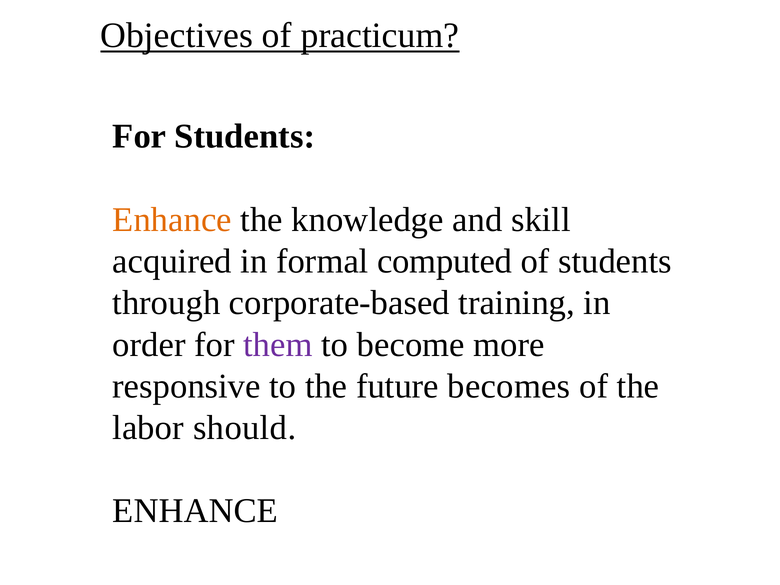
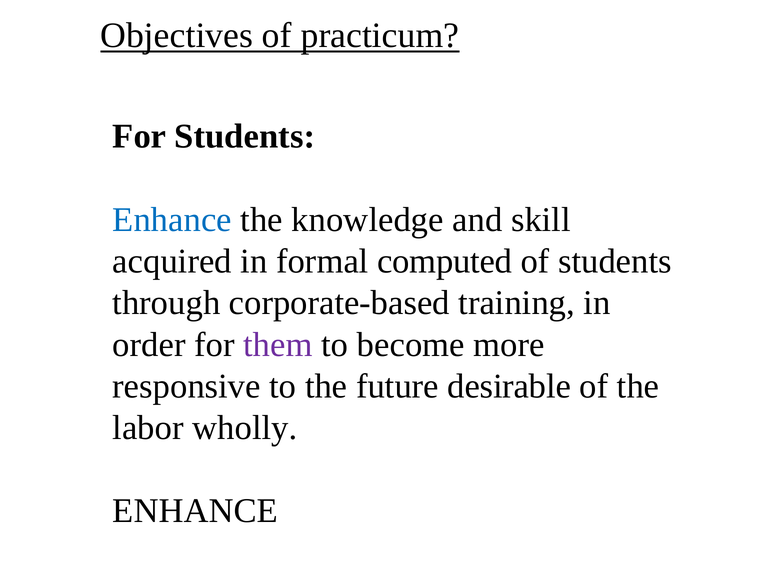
Enhance colour: orange -> blue (172, 220)
becomes: becomes -> desirable (509, 386)
should: should -> wholly (245, 428)
